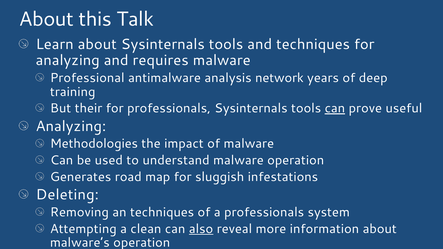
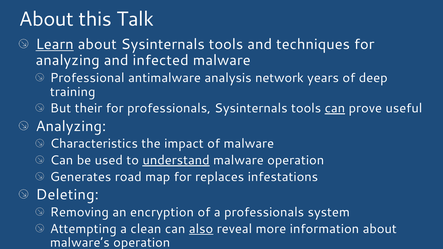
Learn underline: none -> present (55, 44)
requires: requires -> infected (161, 60)
Methodologies: Methodologies -> Characteristics (94, 144)
understand underline: none -> present (176, 160)
sluggish: sluggish -> replaces (220, 177)
an techniques: techniques -> encryption (162, 212)
